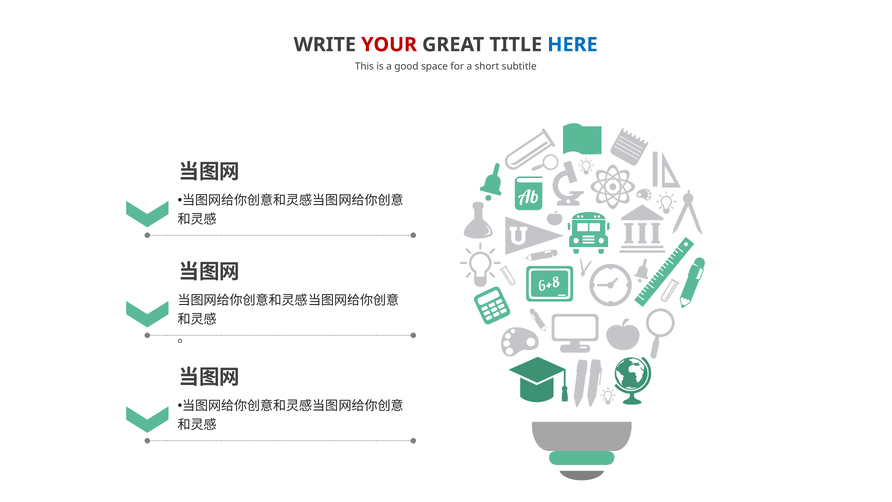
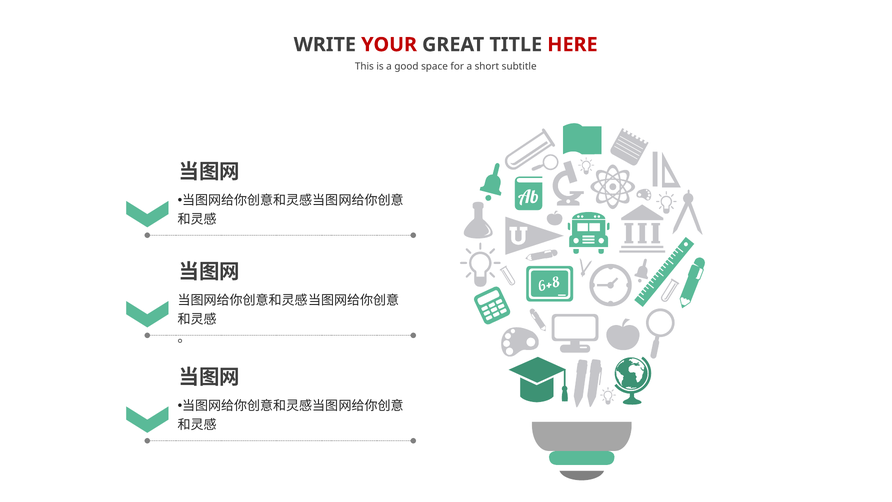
HERE colour: blue -> red (572, 45)
